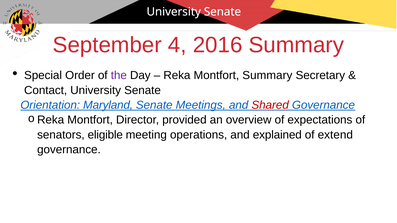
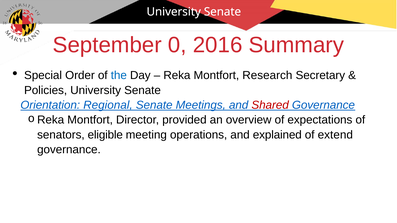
4: 4 -> 0 (177, 45)
the colour: purple -> blue (119, 75)
Montfort Summary: Summary -> Research (267, 75)
Contact: Contact -> Policies (46, 90)
Maryland: Maryland -> Regional (108, 105)
